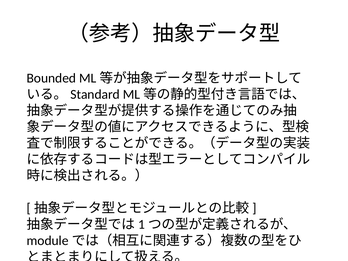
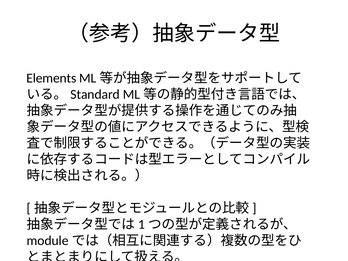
Bounded: Bounded -> Elements (51, 78)
